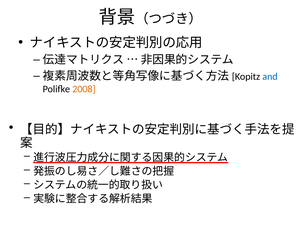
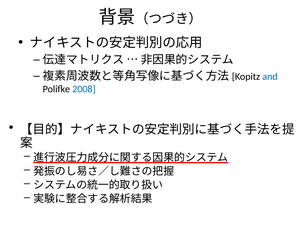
2008 colour: orange -> blue (84, 89)
